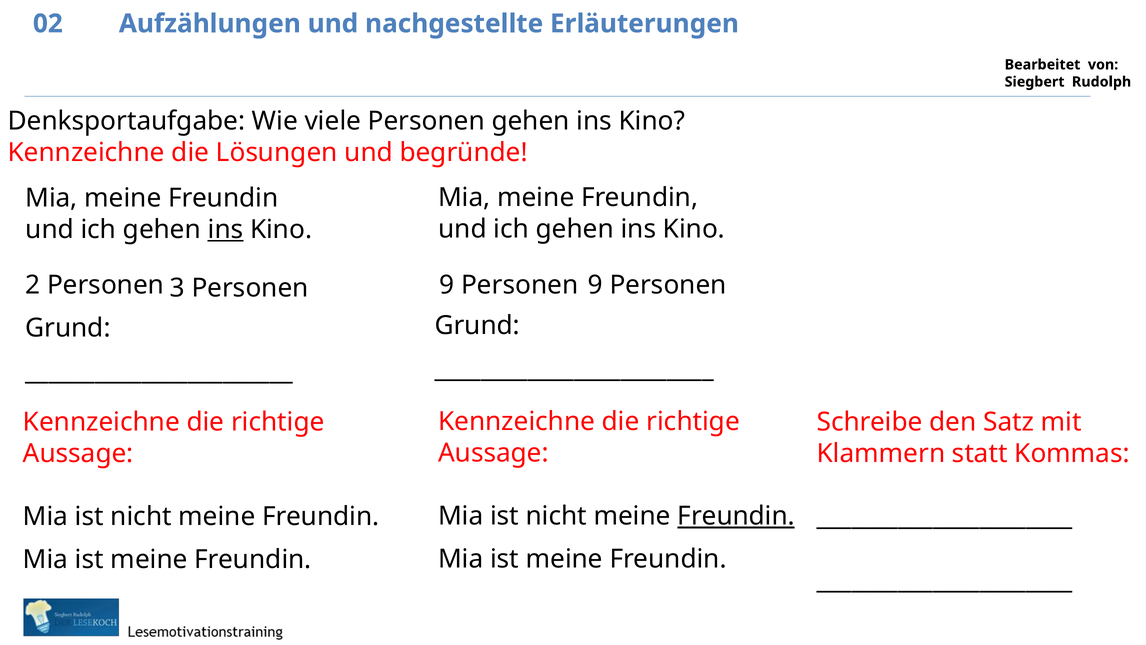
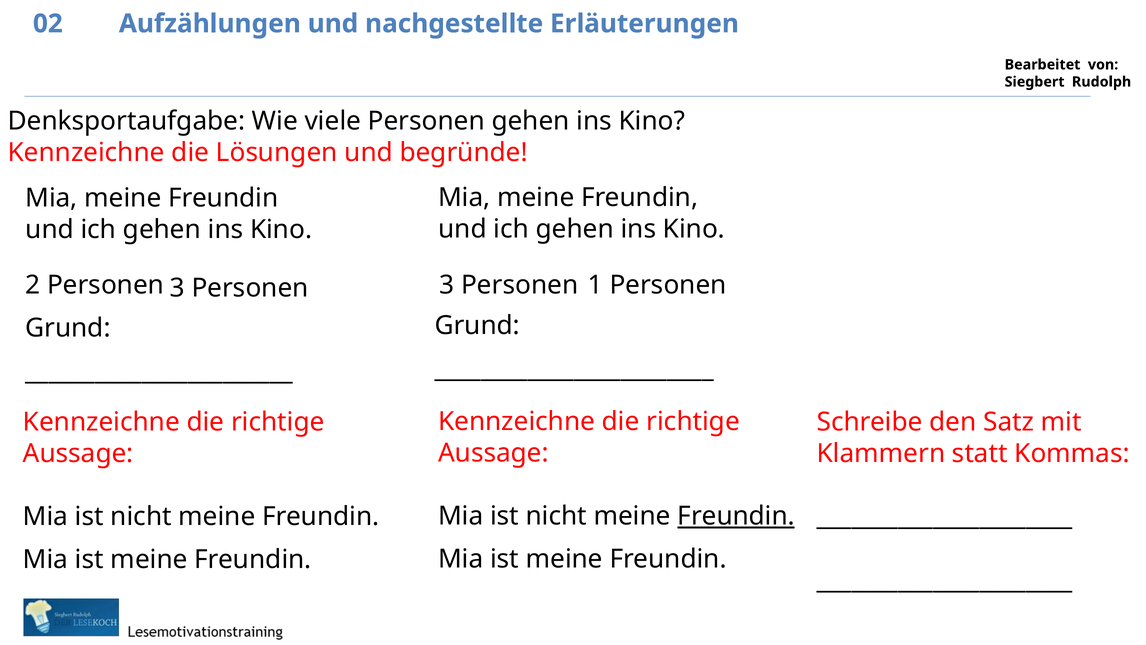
ins underline: present -> none (226, 229)
2 Personen 9: 9 -> 3 (447, 285)
3 Personen 9: 9 -> 1 (595, 285)
